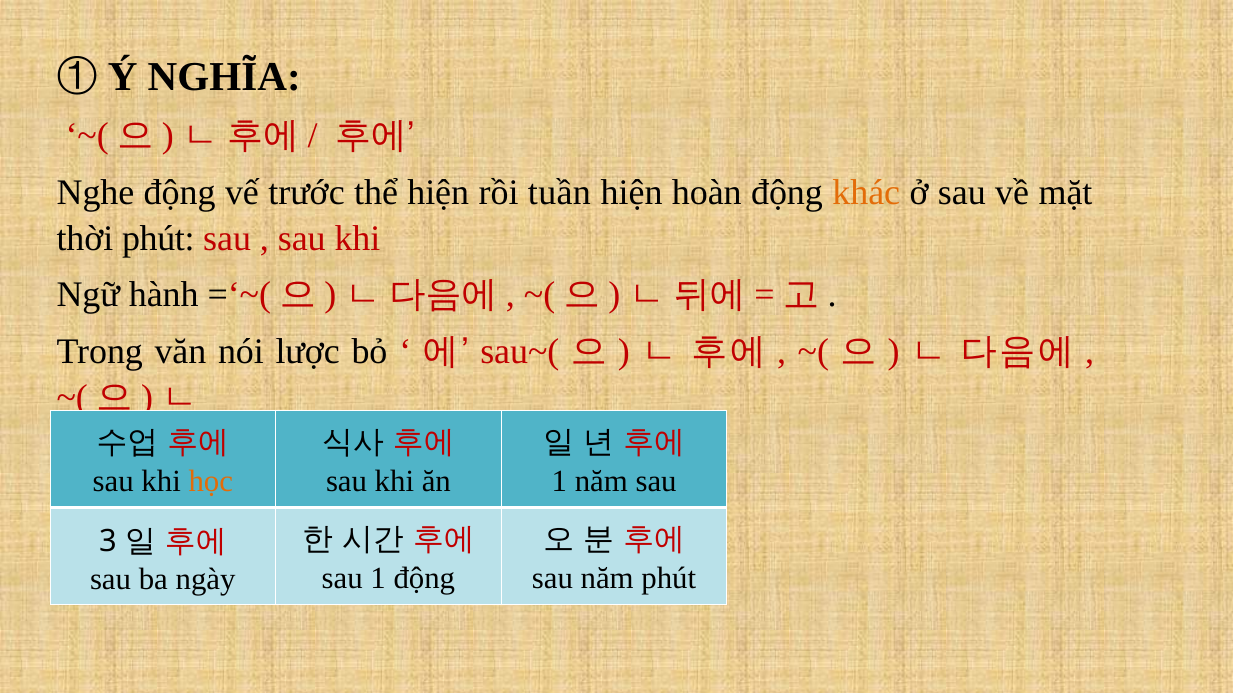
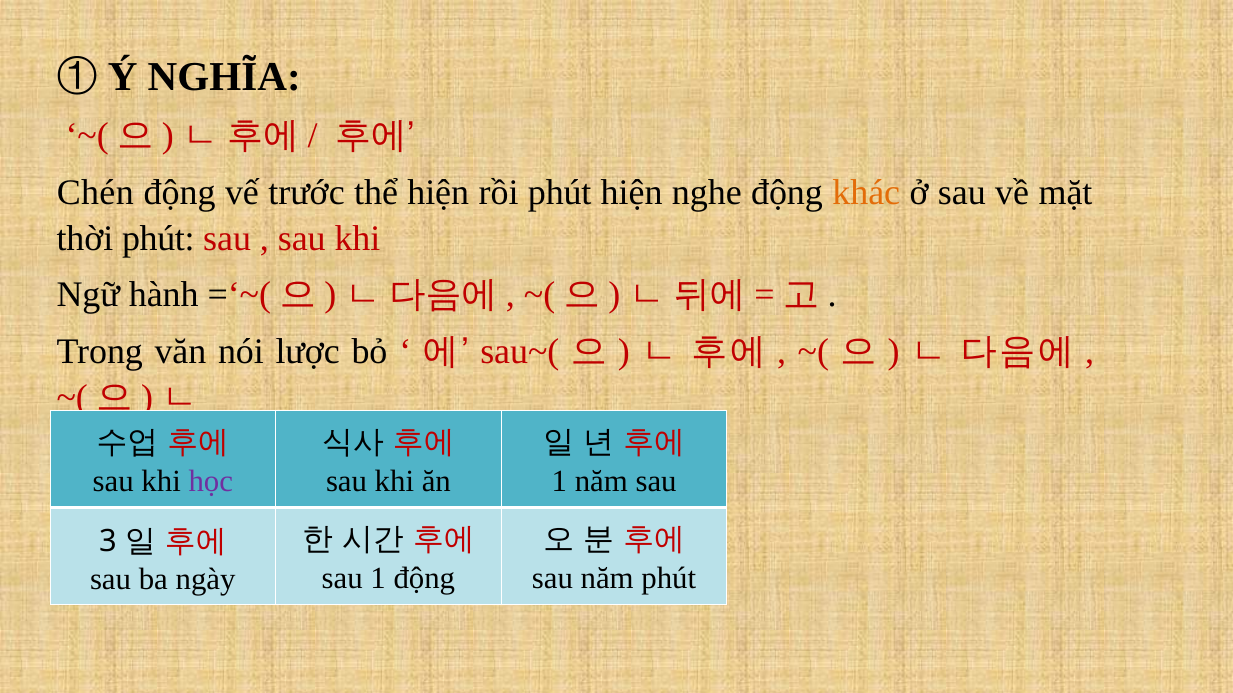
Nghe: Nghe -> Chén (95, 192)
rồi tuần: tuần -> phút (560, 192)
hoàn: hoàn -> nghe (707, 192)
học colour: orange -> purple (211, 482)
